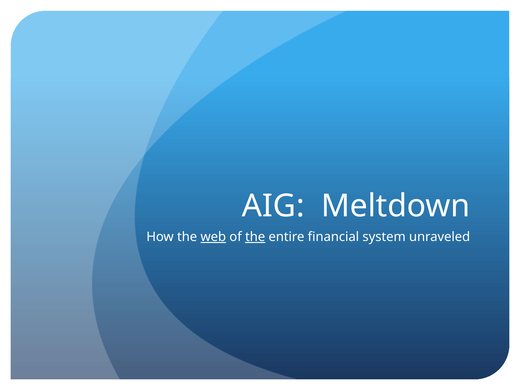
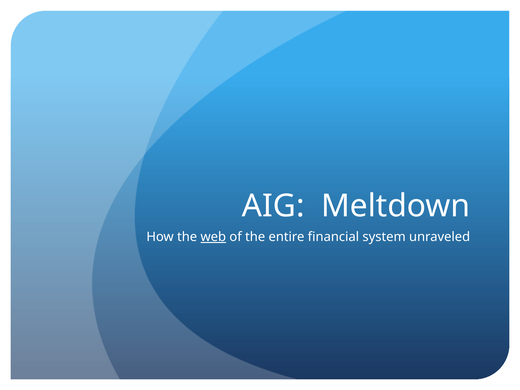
the underline: present -> none (255, 237)
